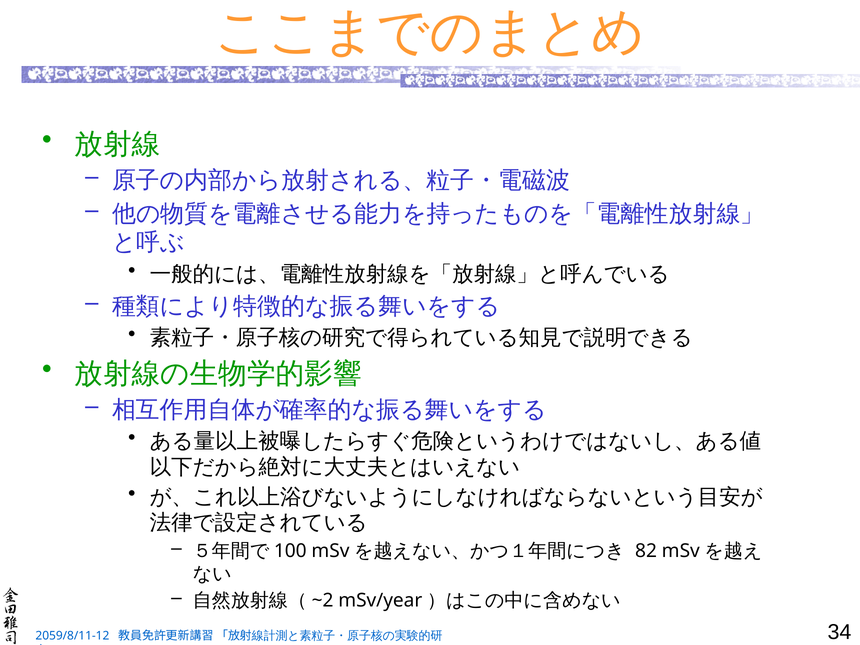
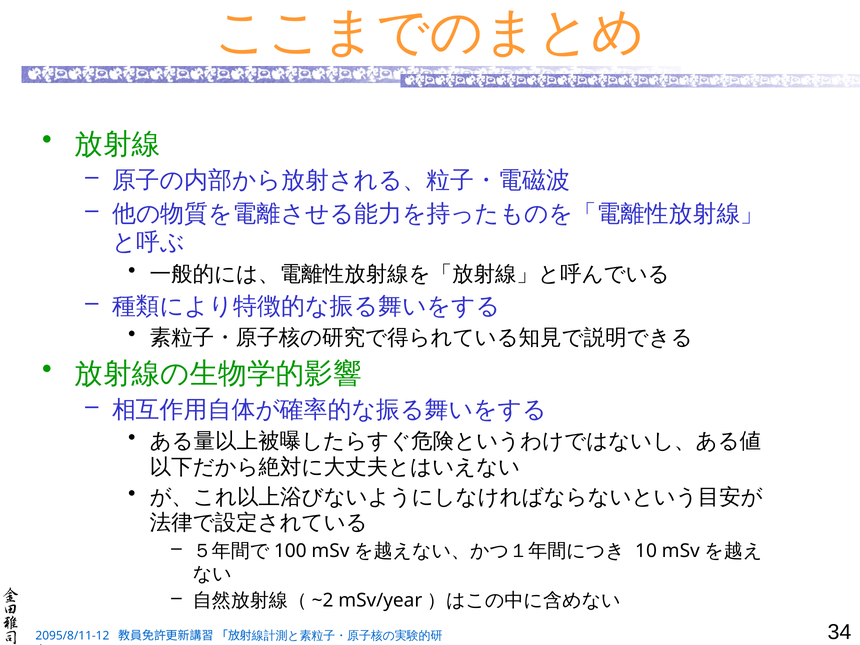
82: 82 -> 10 (646, 551)
2059/8/11-12: 2059/8/11-12 -> 2095/8/11-12 (72, 636)
